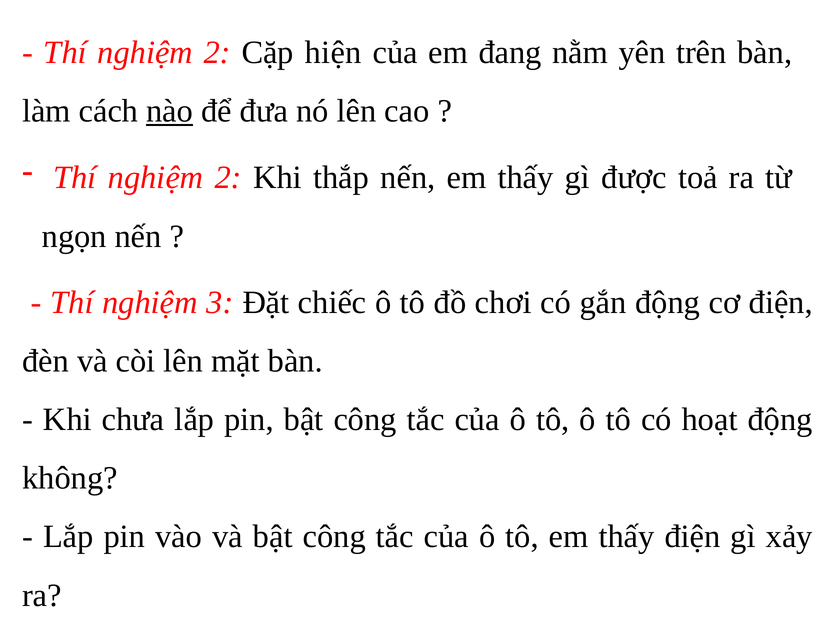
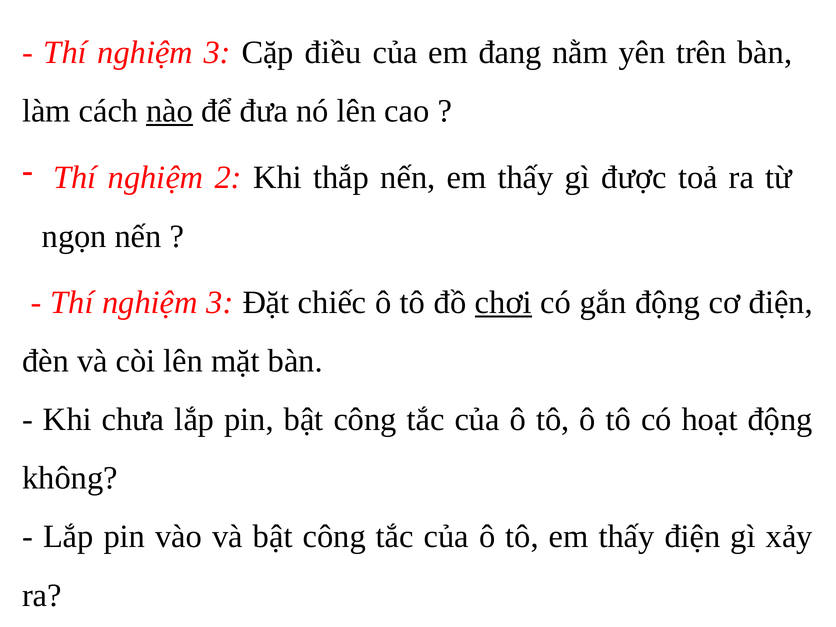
2: 2 -> 3 (217, 52)
hiện: hiện -> điều (333, 52)
chơi underline: none -> present (503, 303)
